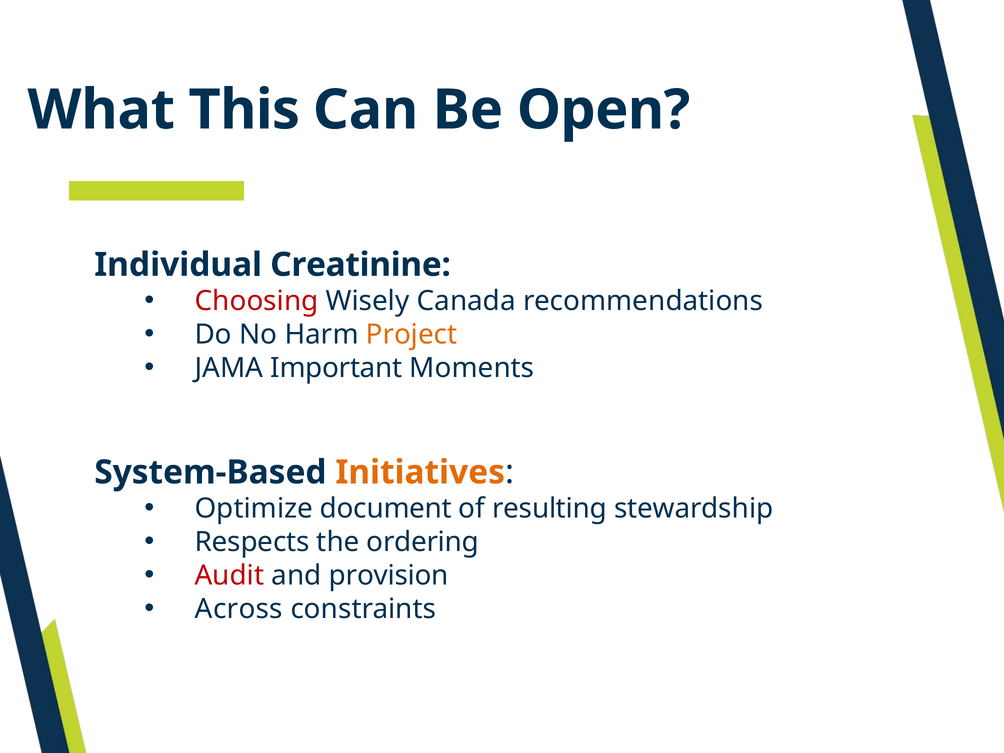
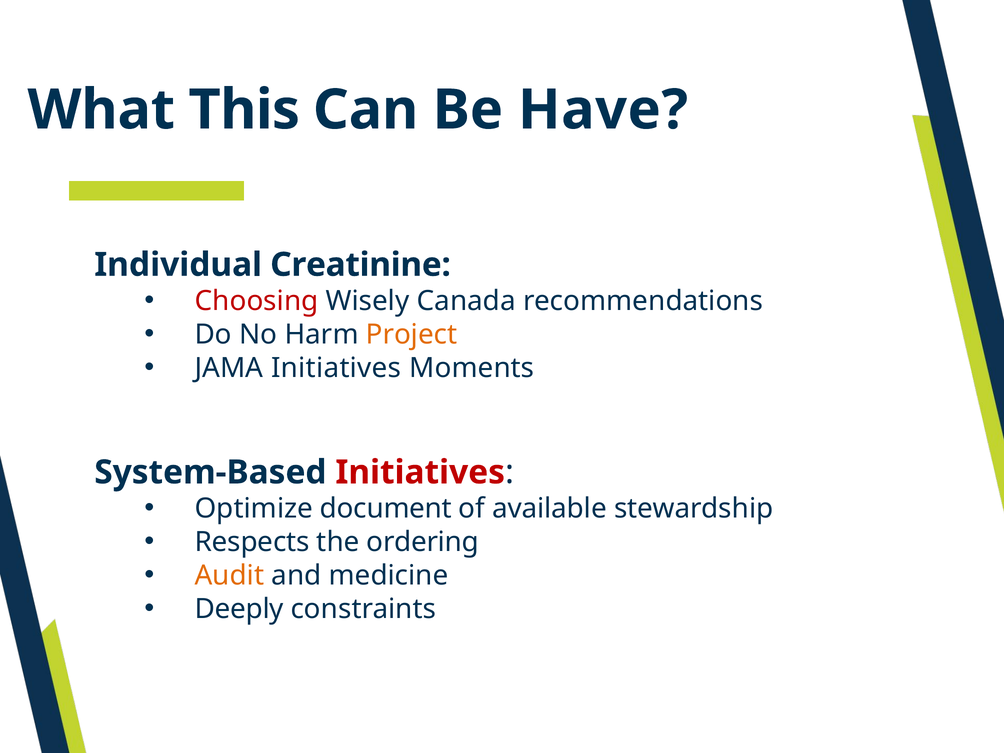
Open: Open -> Have (603, 110)
JAMA Important: Important -> Initiatives (336, 368)
Initiatives colour: orange -> red (420, 472)
resulting: resulting -> available (549, 509)
Audit colour: red -> orange (229, 576)
provision: provision -> medicine (389, 576)
Across: Across -> Deeply (239, 609)
